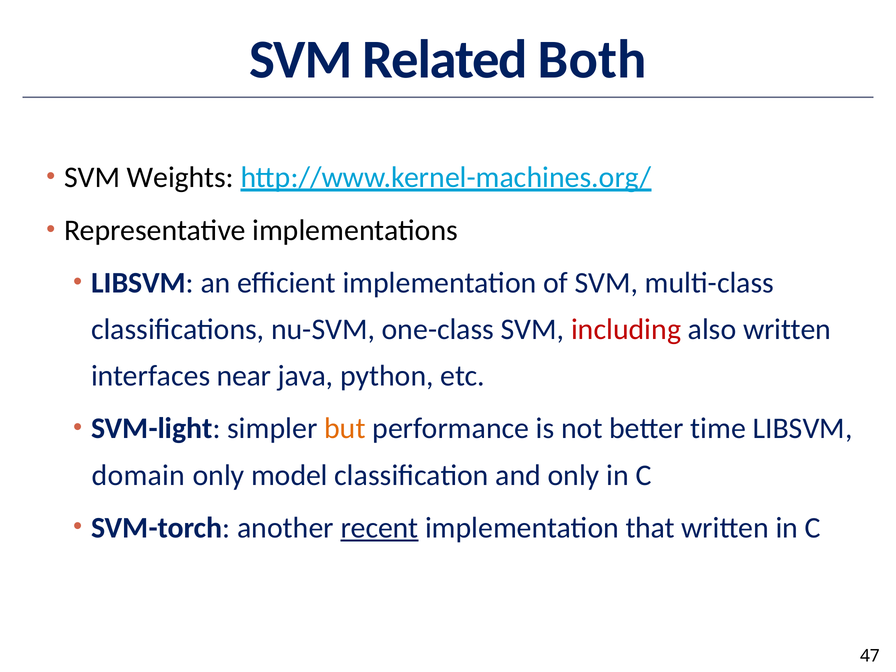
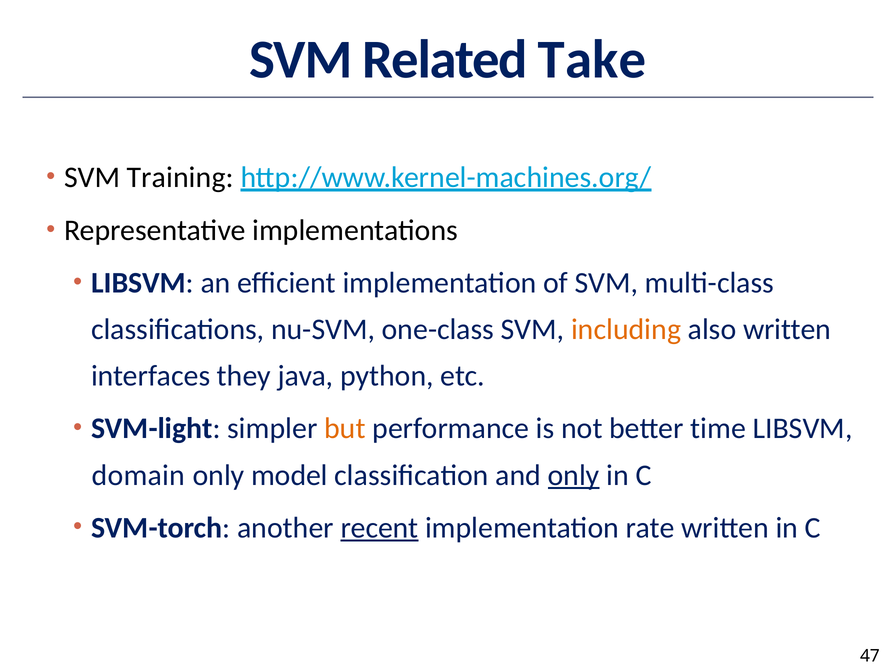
Both: Both -> Take (592, 60)
Weights: Weights -> Training (180, 177)
including colour: red -> orange (626, 329)
near: near -> they (244, 376)
only underline: none -> present (574, 475)
that: that -> rate (650, 528)
